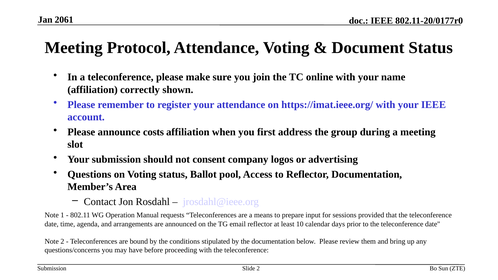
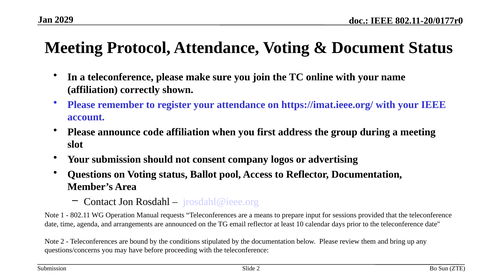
2061: 2061 -> 2029 (64, 20)
costs: costs -> code (153, 132)
